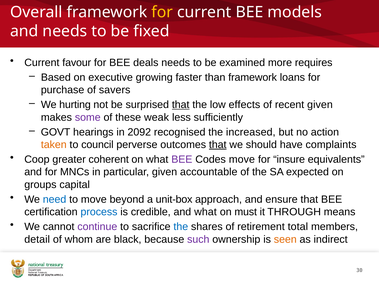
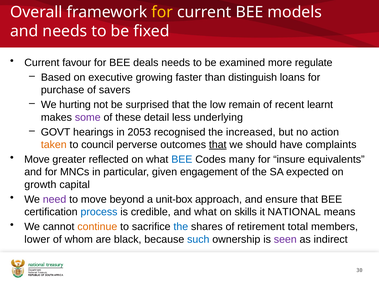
requires: requires -> regulate (314, 63)
than framework: framework -> distinguish (253, 77)
that underline: present -> none (181, 105)
effects: effects -> remain (245, 105)
recent given: given -> learnt (320, 105)
weak: weak -> detail (157, 117)
sufficiently: sufficiently -> underlying (218, 117)
2092: 2092 -> 2053 (139, 132)
Coop: Coop -> Move (37, 160)
coherent: coherent -> reflected (109, 160)
BEE colour: purple -> blue (182, 160)
Codes move: move -> many (242, 160)
accountable: accountable -> engagement (209, 172)
groups: groups -> growth (40, 185)
need colour: blue -> purple (55, 200)
must: must -> skills (246, 212)
THROUGH: THROUGH -> NATIONAL (294, 212)
continue colour: purple -> orange (97, 227)
detail: detail -> lower (37, 240)
such colour: purple -> blue (198, 240)
seen colour: orange -> purple (285, 240)
